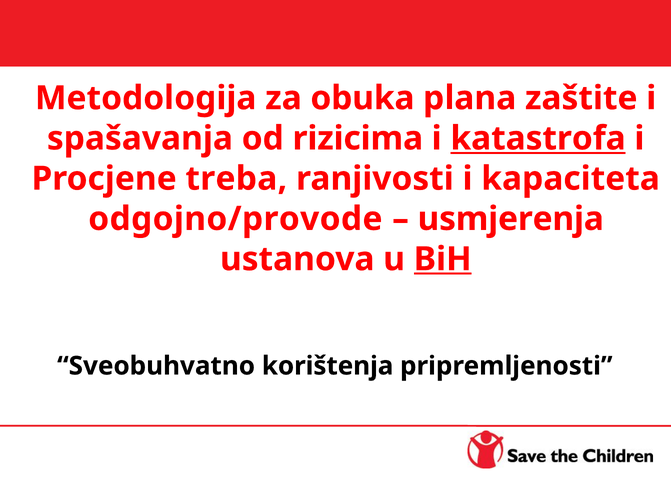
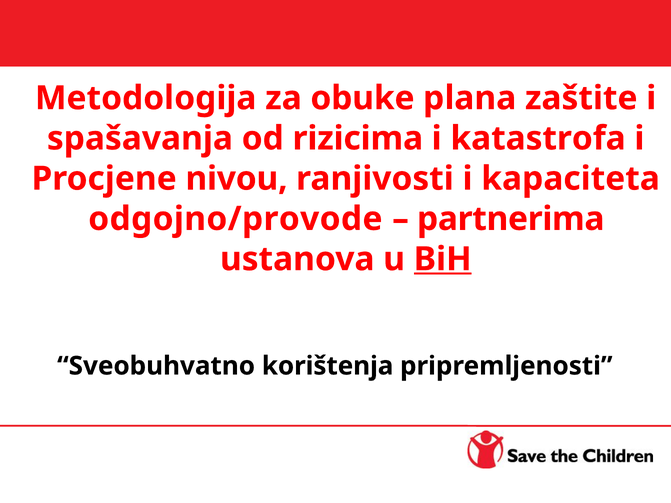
obuka: obuka -> obuke (362, 98)
katastrofa underline: present -> none (538, 138)
treba: treba -> nivou (237, 179)
usmjerenja: usmjerenja -> partnerima (511, 219)
